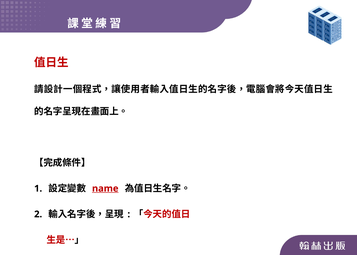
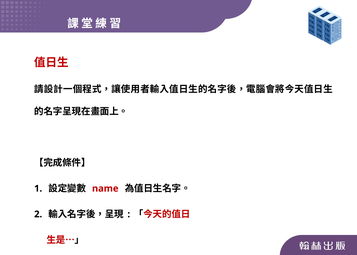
name underline: present -> none (105, 189)
